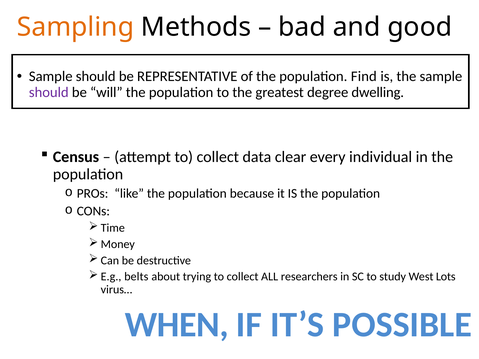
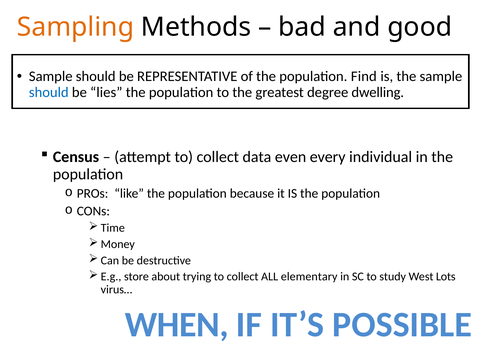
should colour: purple -> blue (49, 92)
will: will -> lies (106, 92)
clear: clear -> even (291, 157)
belts: belts -> store (136, 277)
researchers: researchers -> elementary (309, 277)
